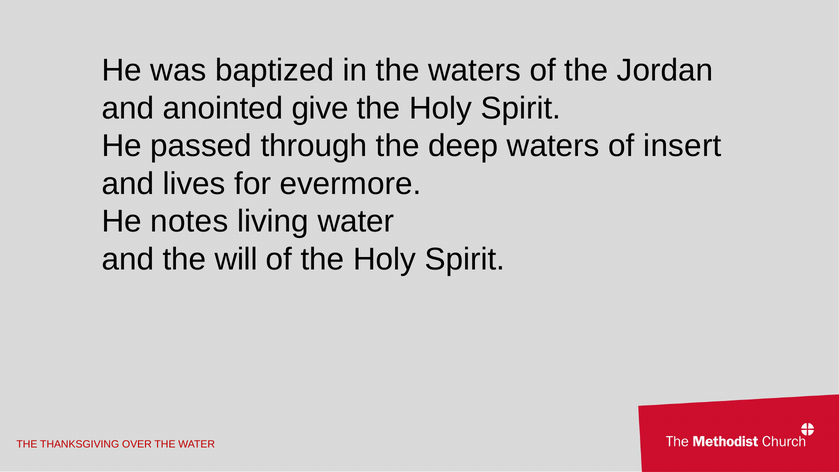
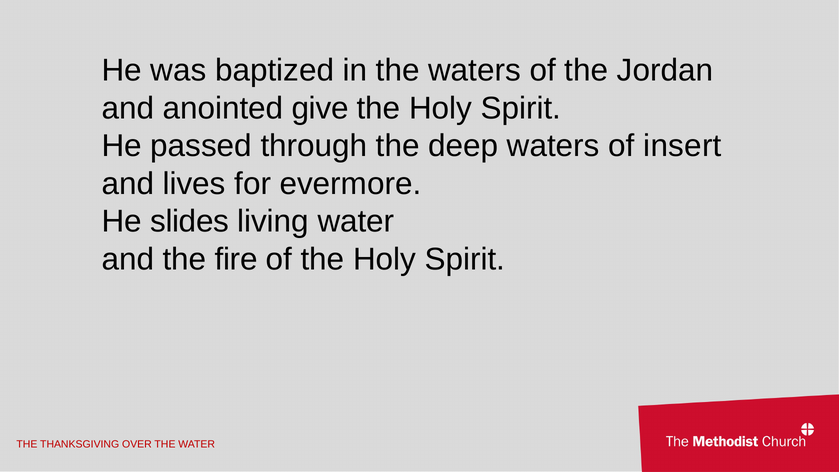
notes: notes -> slides (190, 221)
will: will -> fire (236, 259)
